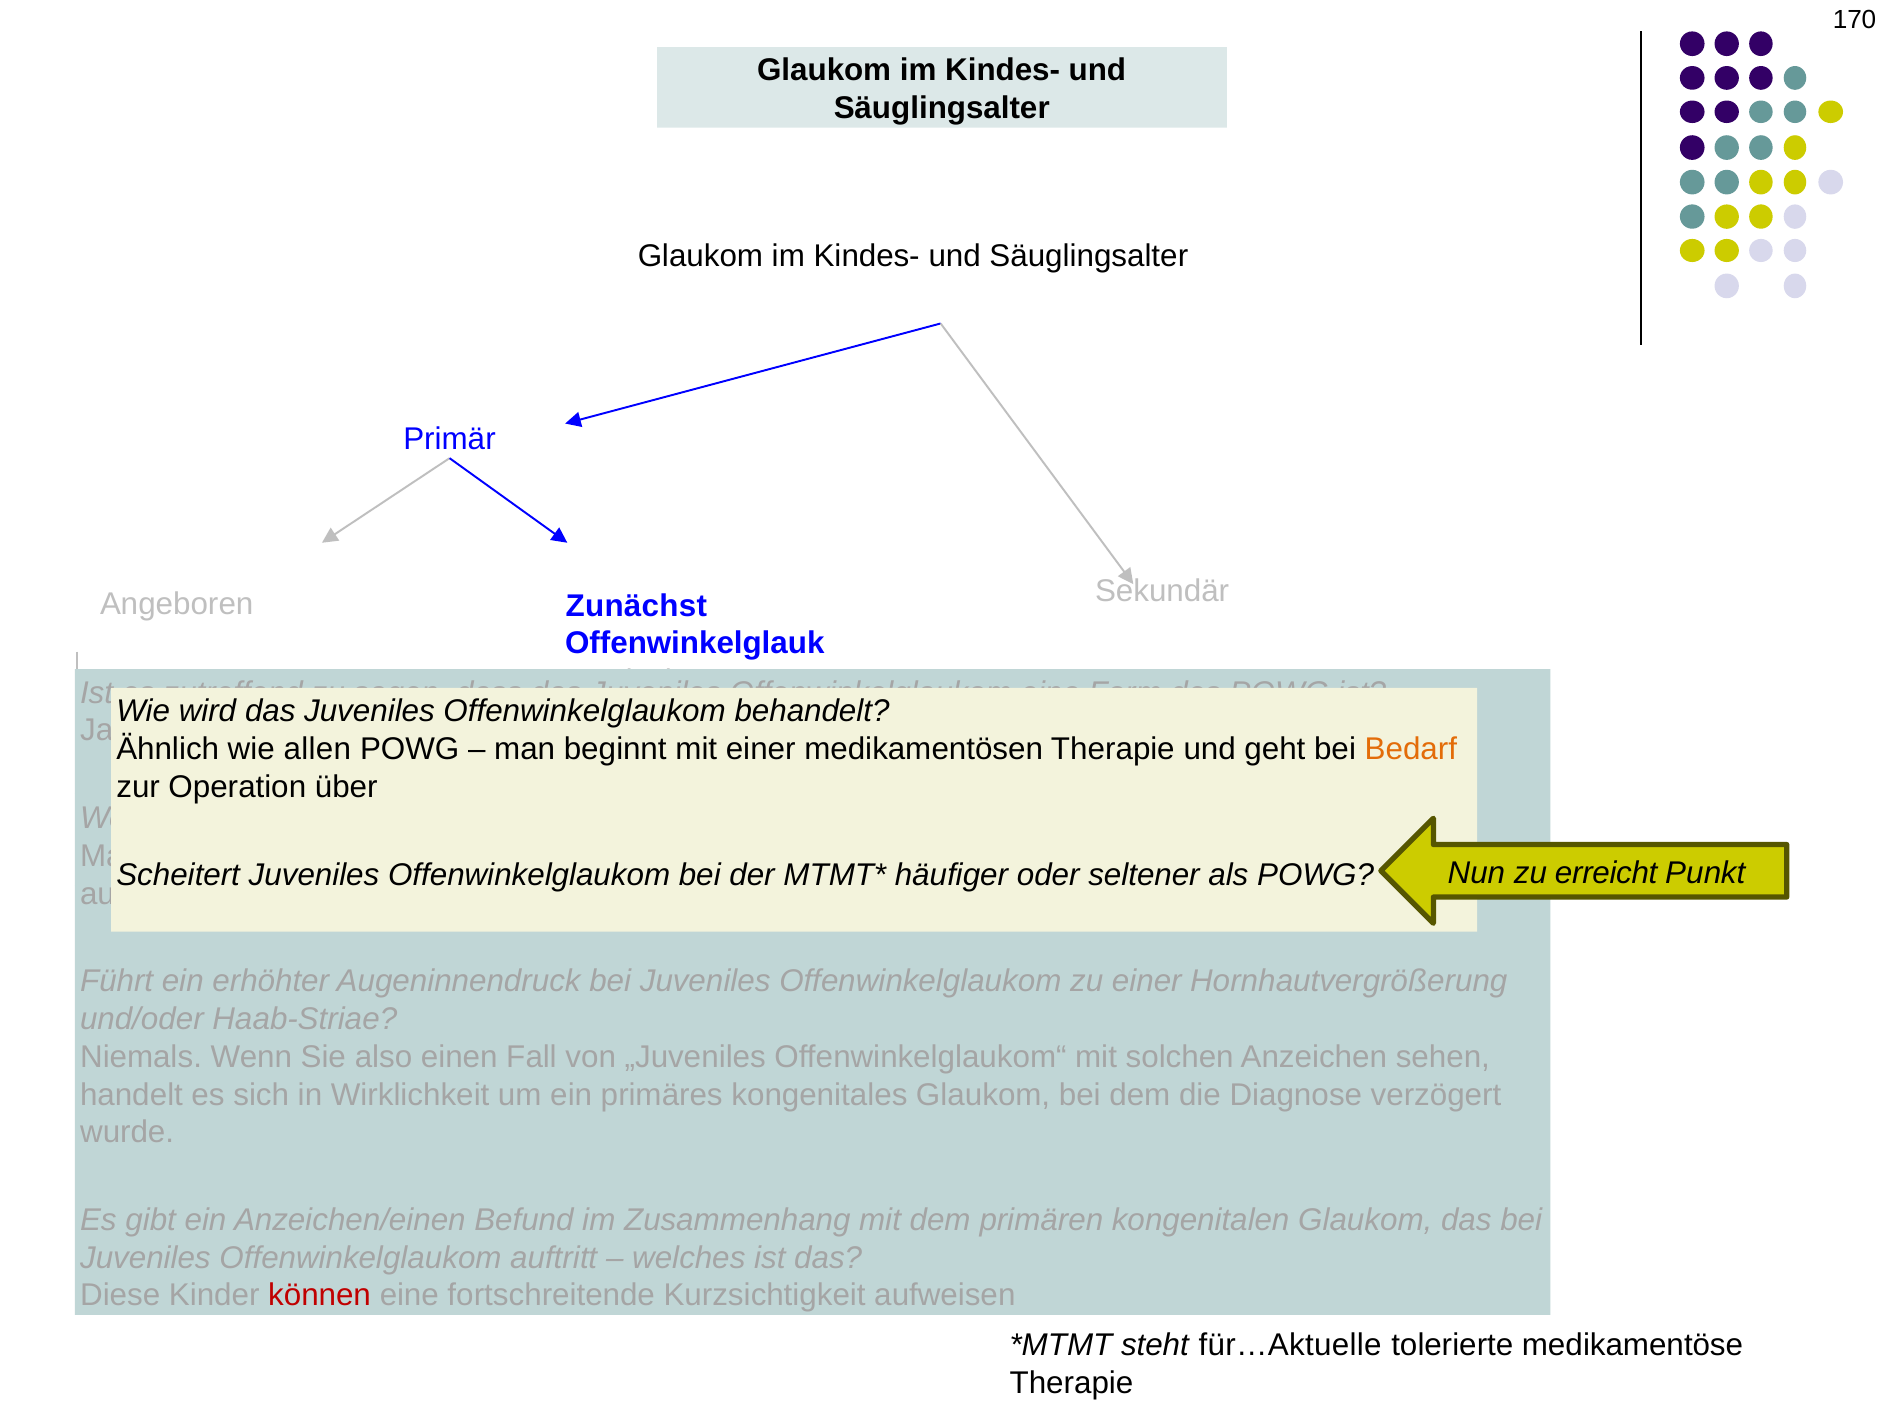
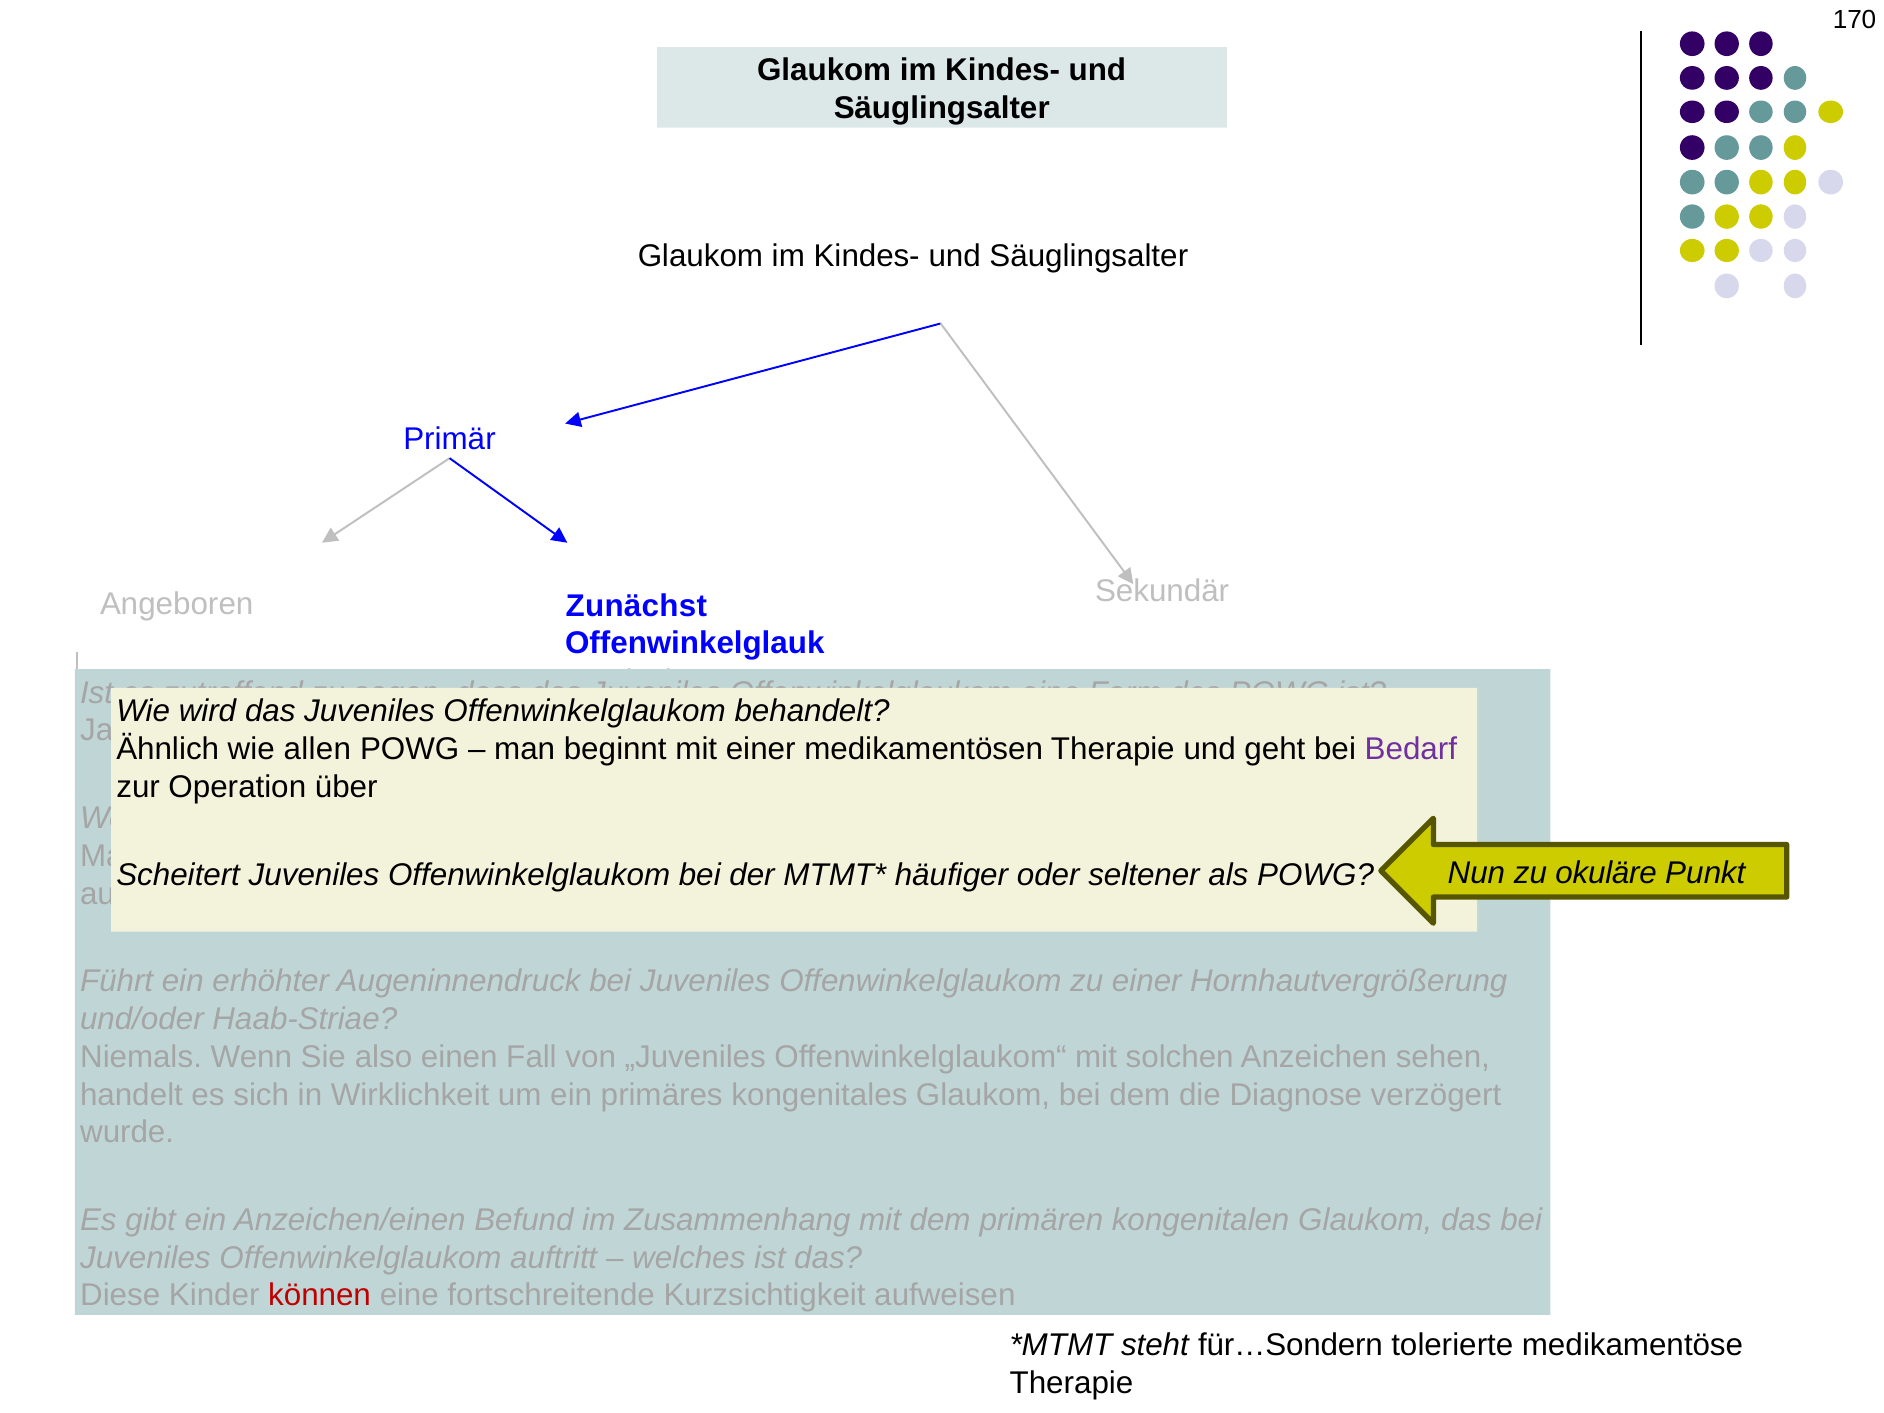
Bedarf colour: orange -> purple (1411, 749)
erreicht: erreicht -> okuläre (1606, 873)
für…Aktuelle: für…Aktuelle -> für…Sondern (1290, 1345)
